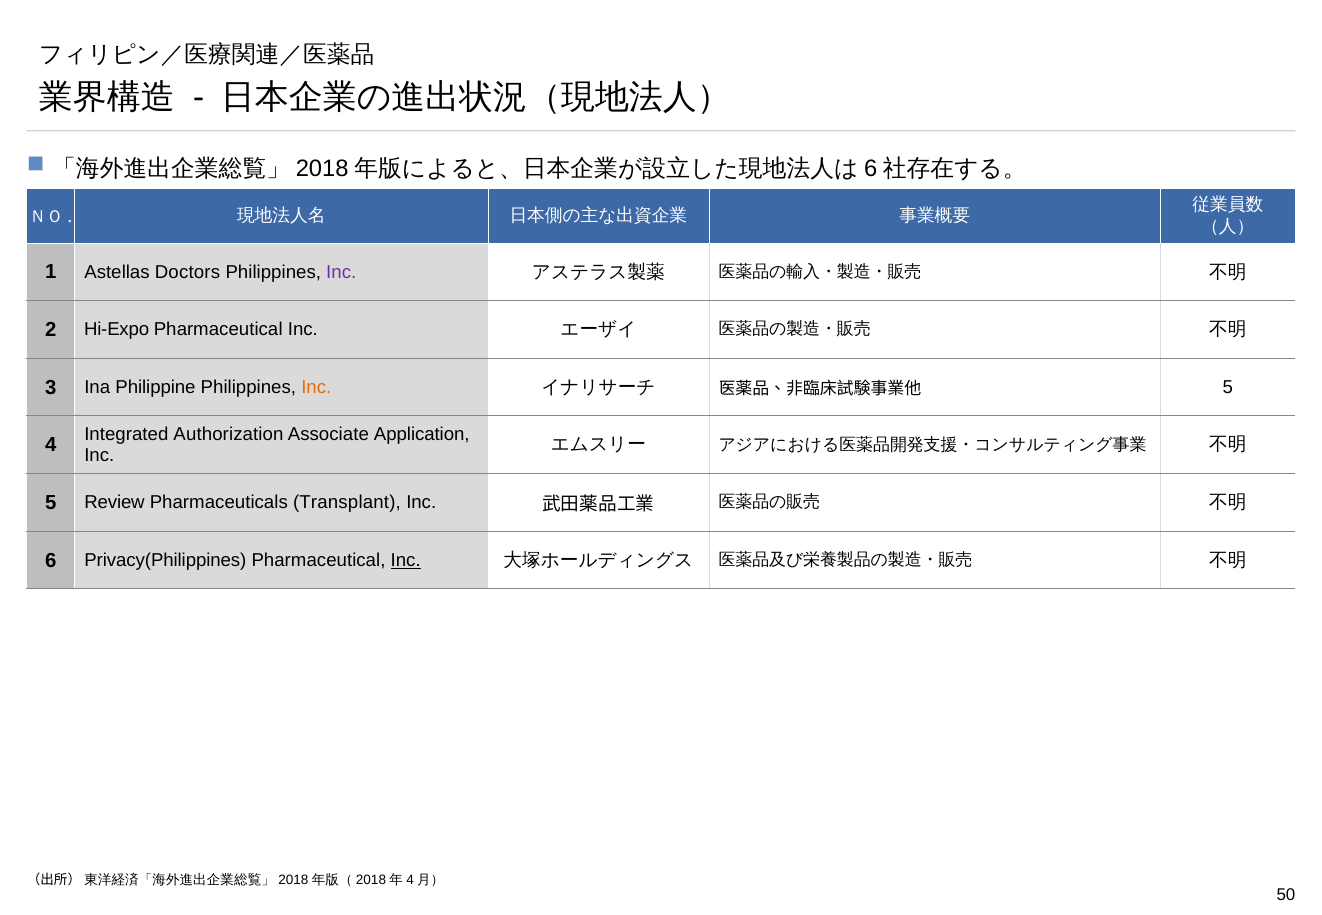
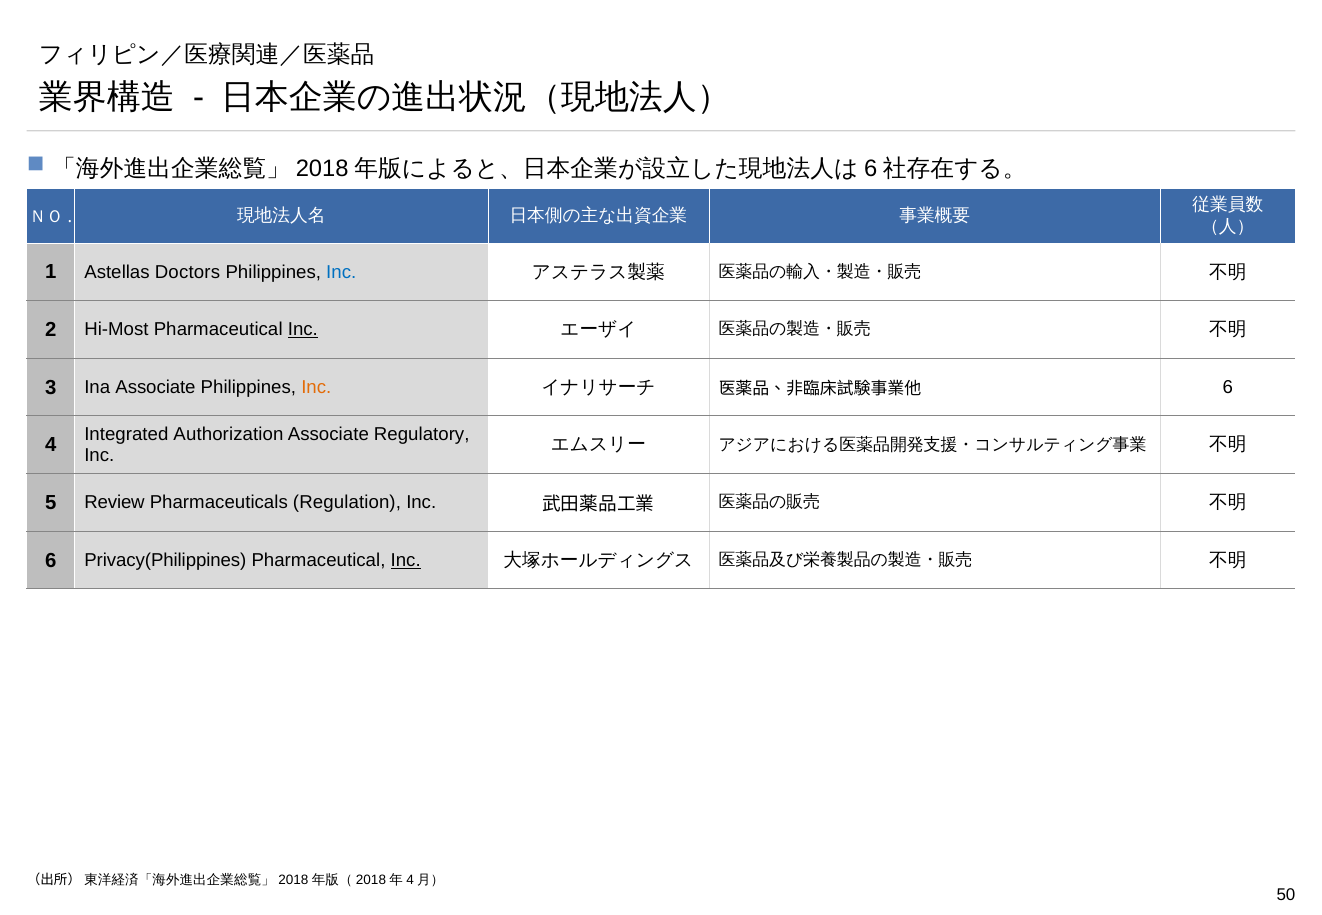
Inc colour: purple -> blue (341, 272)
Hi-Expo: Hi-Expo -> Hi-Most (116, 330)
Inc underline: none -> present (303, 330)
Ina Philippine: Philippine -> Associate (155, 387)
5: 5 -> 6 (1228, 387)
Application: Application -> Regulatory (422, 435)
Transplant: Transplant -> Regulation (347, 503)
